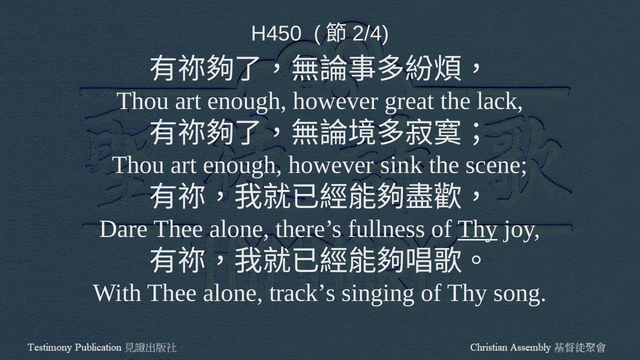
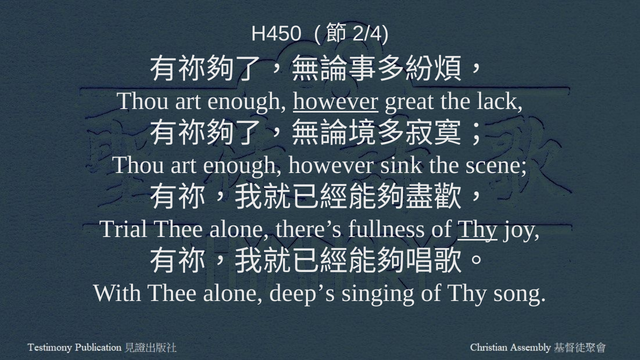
however underline: none -> present (336, 101)
Dare: Dare -> Trial (123, 229)
track’s: track’s -> deep’s (302, 293)
